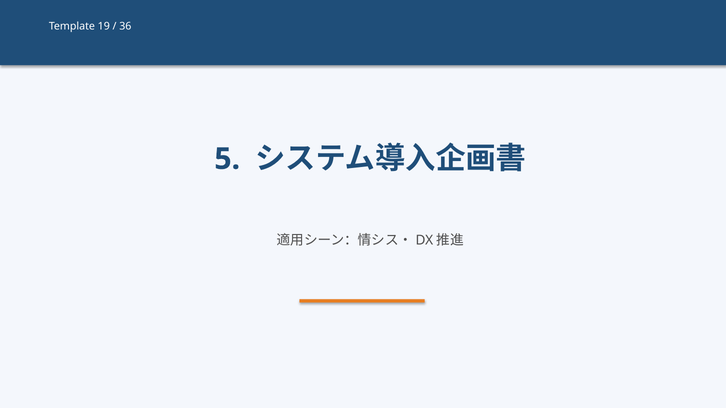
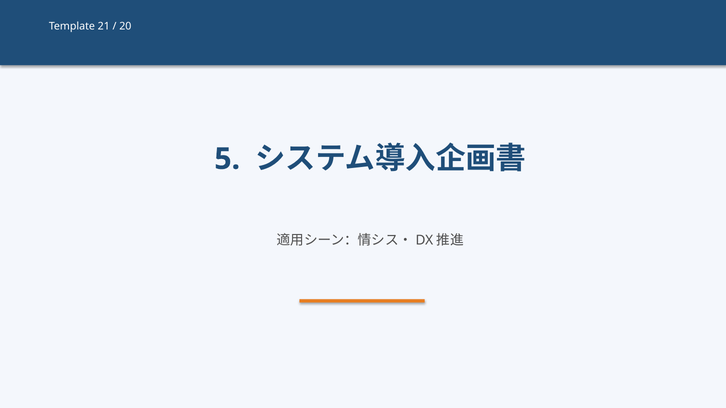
19: 19 -> 21 (104, 26)
36: 36 -> 20 (125, 26)
